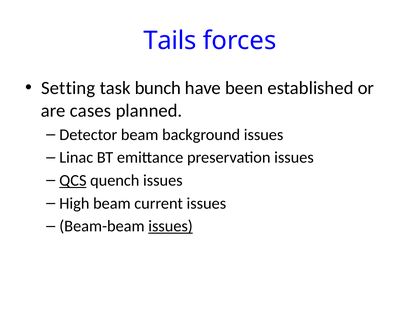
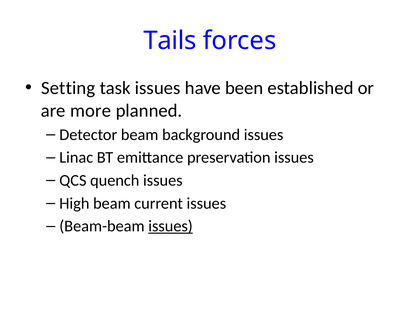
task bunch: bunch -> issues (158, 88)
cases: cases -> more (91, 111)
QCS underline: present -> none (73, 180)
